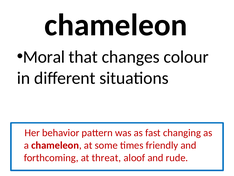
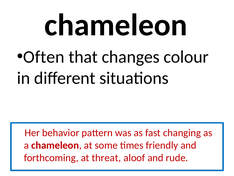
Moral: Moral -> Often (44, 57)
